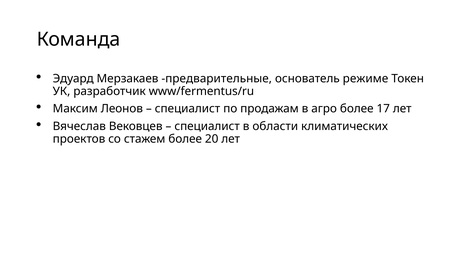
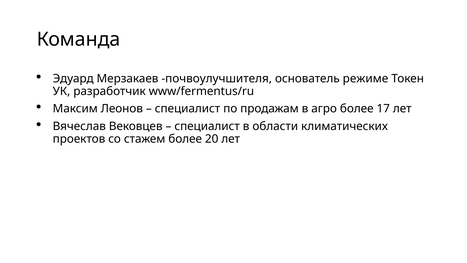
предварительные: предварительные -> почвоулучшителя (217, 78)
